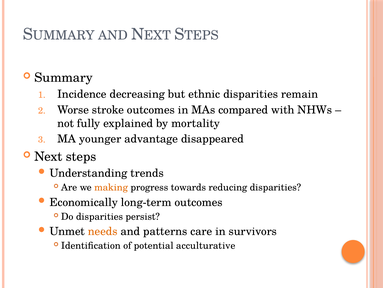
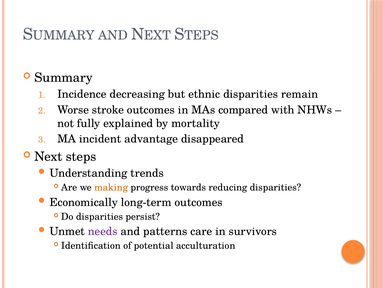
younger: younger -> incident (100, 139)
needs colour: orange -> purple (103, 231)
acculturative: acculturative -> acculturation (206, 245)
